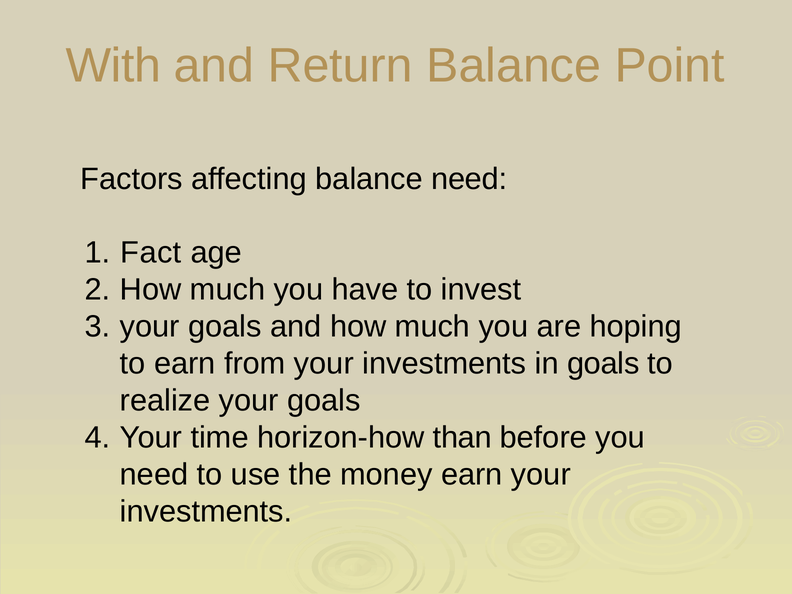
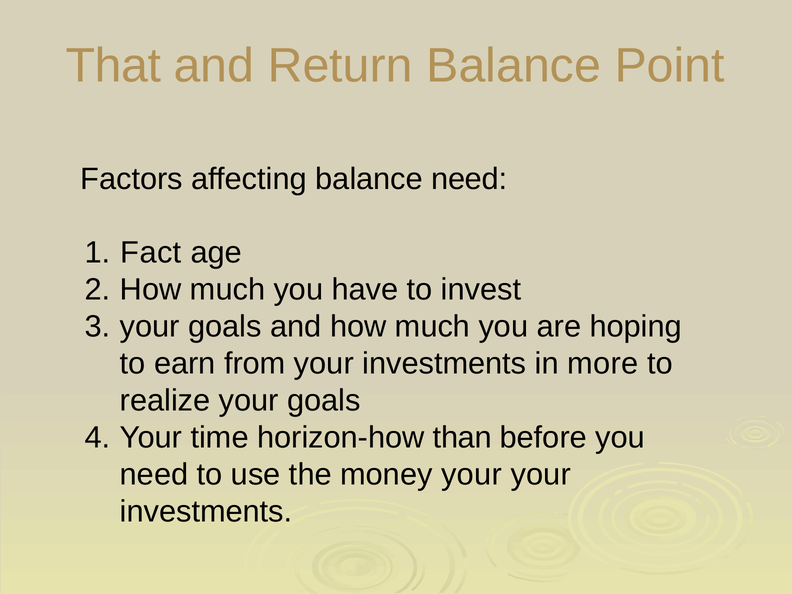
With: With -> That (113, 66)
in goals: goals -> more (603, 364)
money earn: earn -> your (472, 475)
